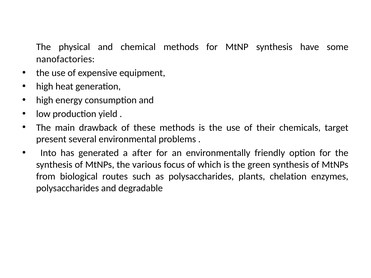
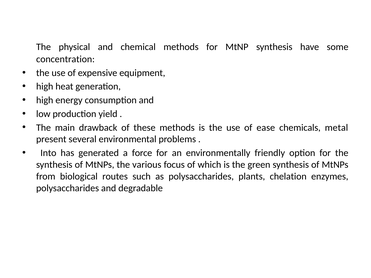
nanofactories: nanofactories -> concentration (65, 59)
their: their -> ease (266, 128)
target: target -> metal (336, 128)
after: after -> force (142, 153)
